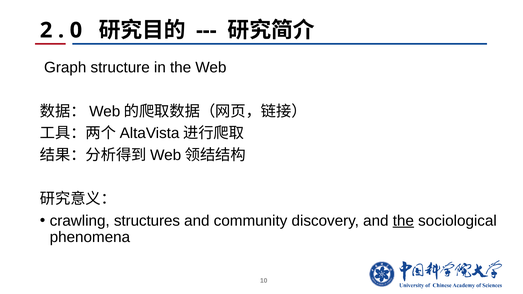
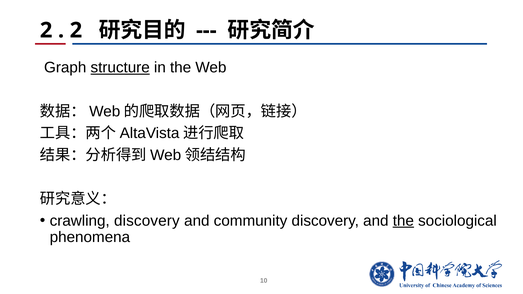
0: 0 -> 2 (76, 30)
structure underline: none -> present (120, 68)
crawling structures: structures -> discovery (147, 221)
